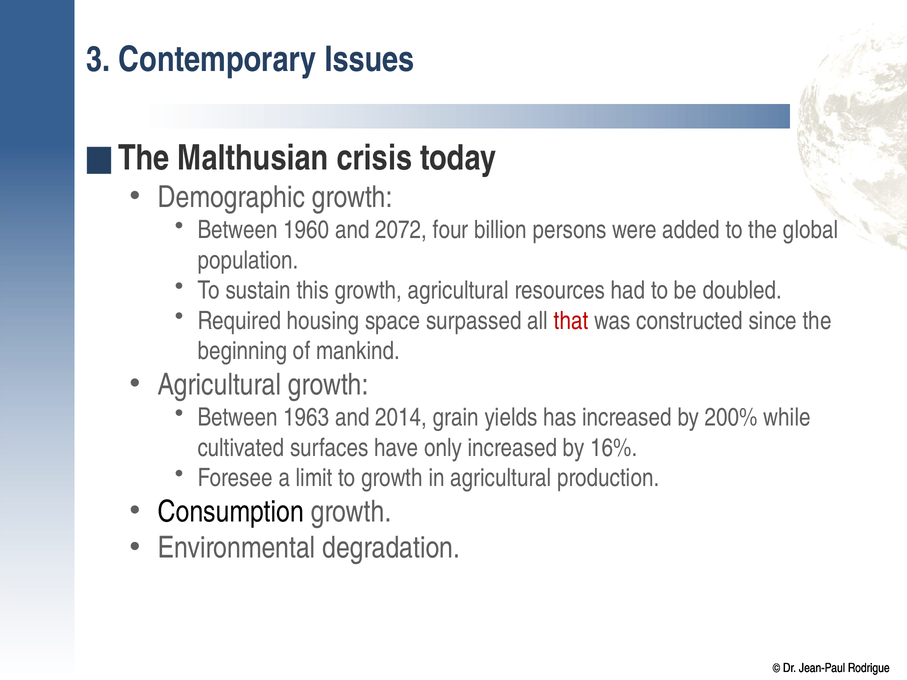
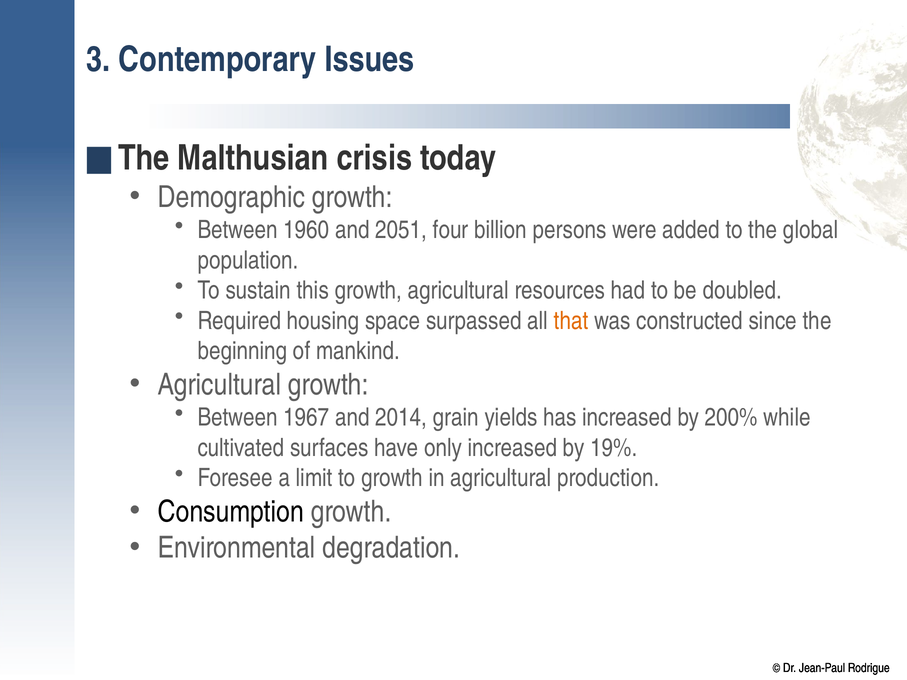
2072: 2072 -> 2051 (401, 230)
that colour: red -> orange (571, 321)
1963: 1963 -> 1967 (306, 418)
16%: 16% -> 19% (614, 448)
